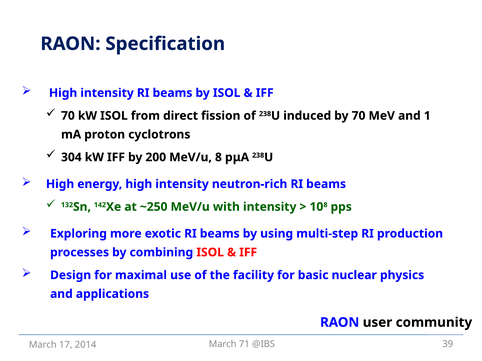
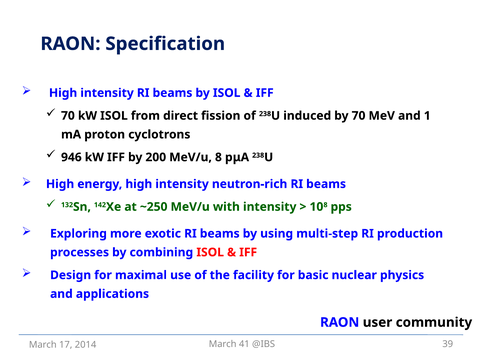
304: 304 -> 946 (71, 157)
71: 71 -> 41 (244, 345)
